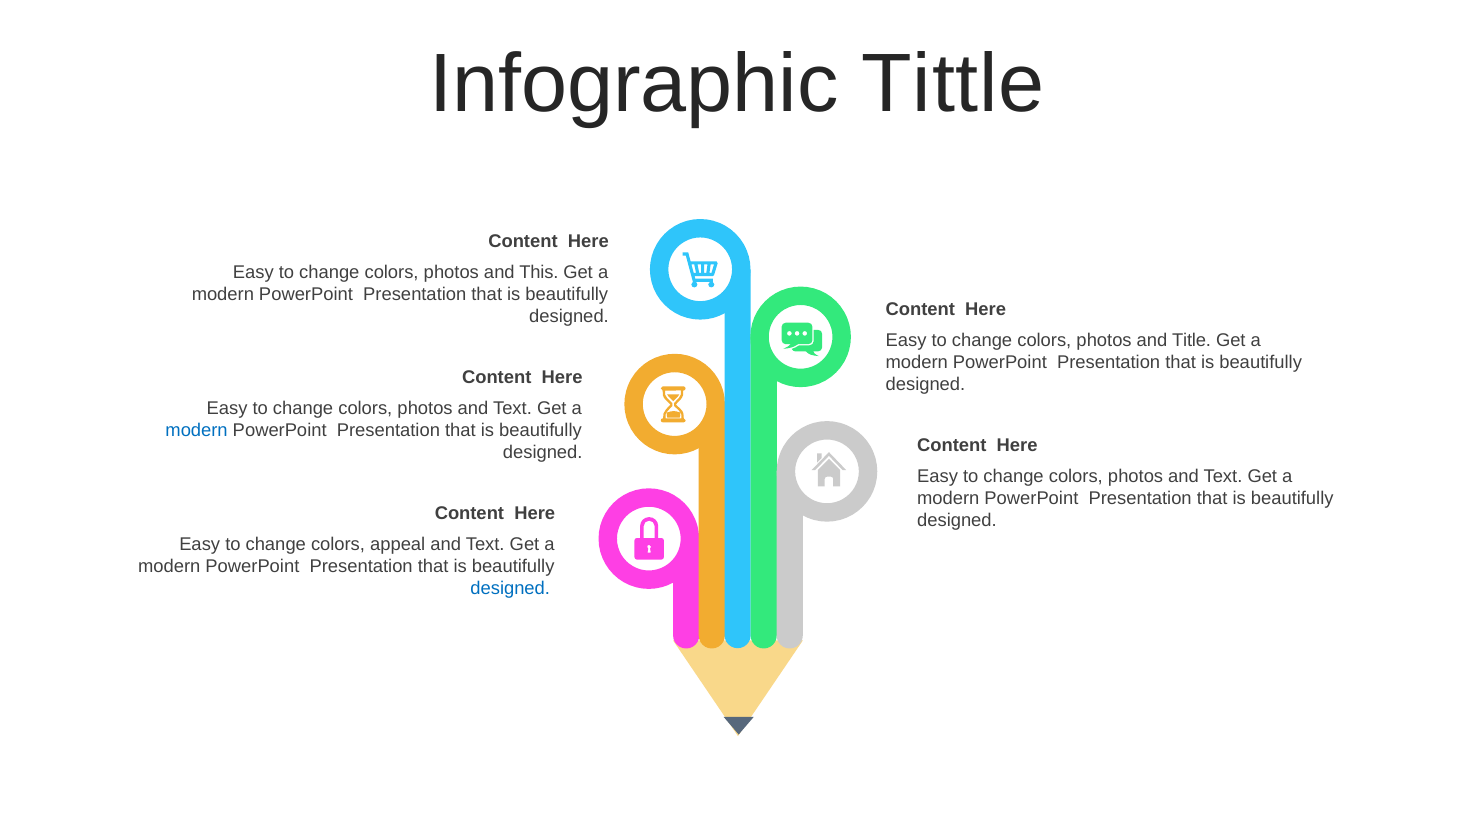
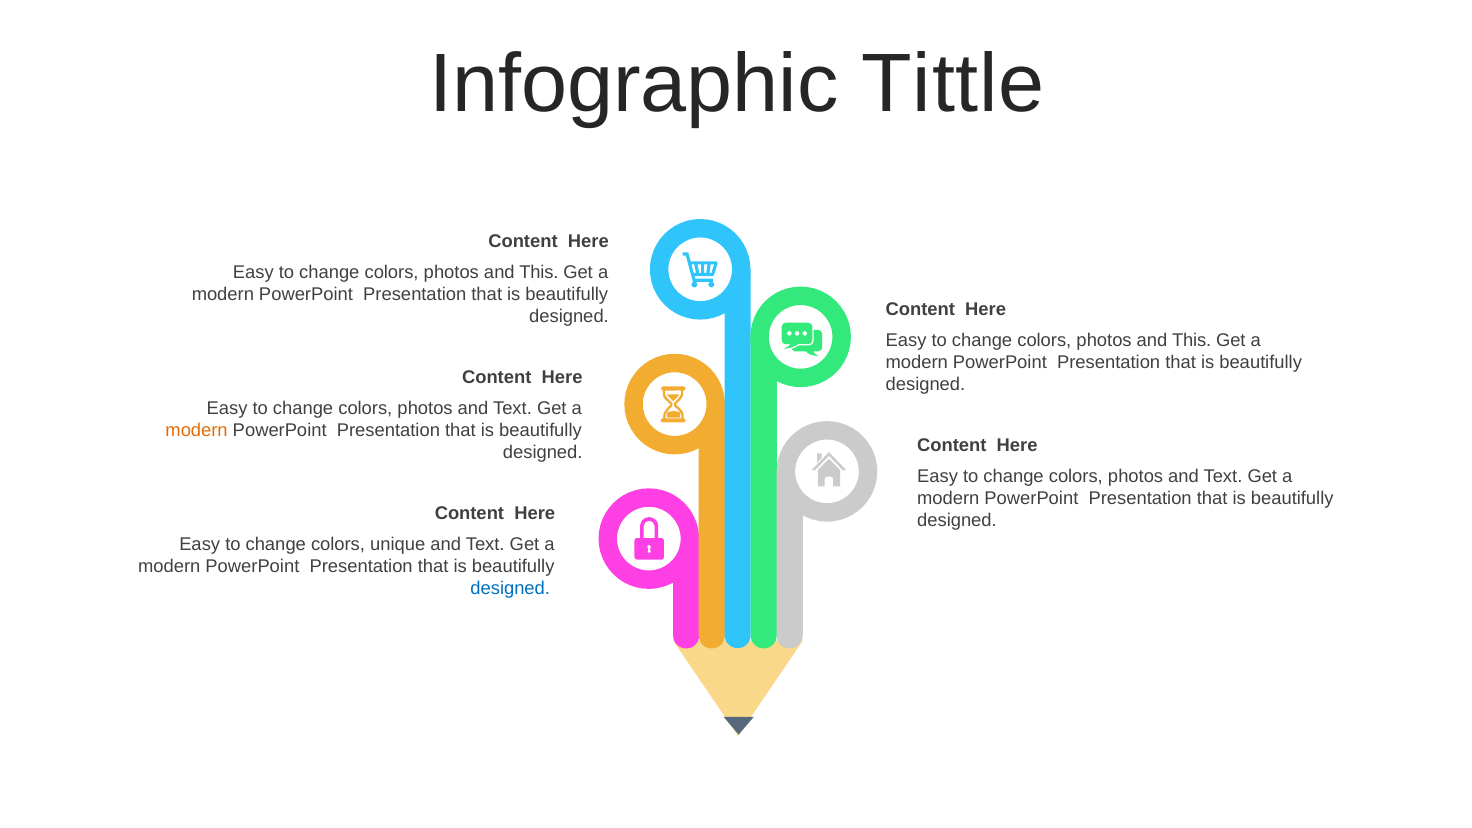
Title: Title -> This (1192, 340)
modern colour: blue -> orange (197, 430)
appeal: appeal -> unique (398, 544)
